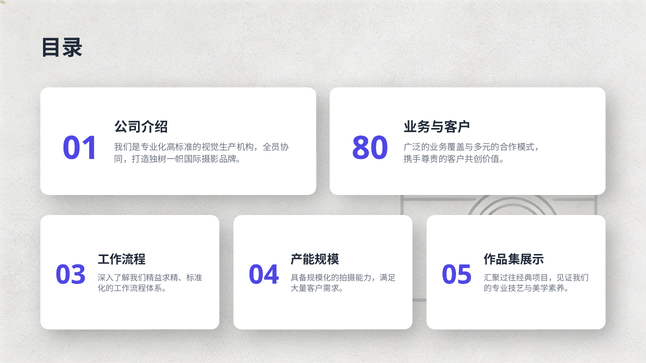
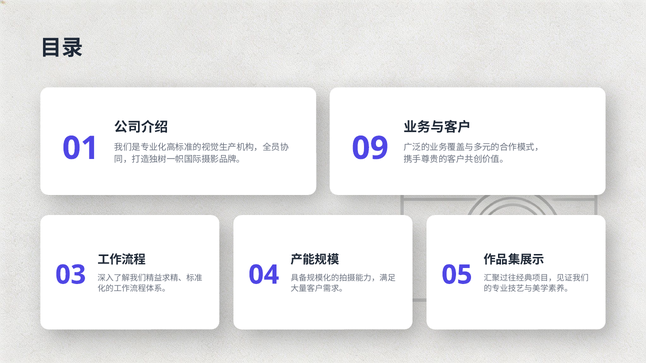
80: 80 -> 09 (370, 148)
